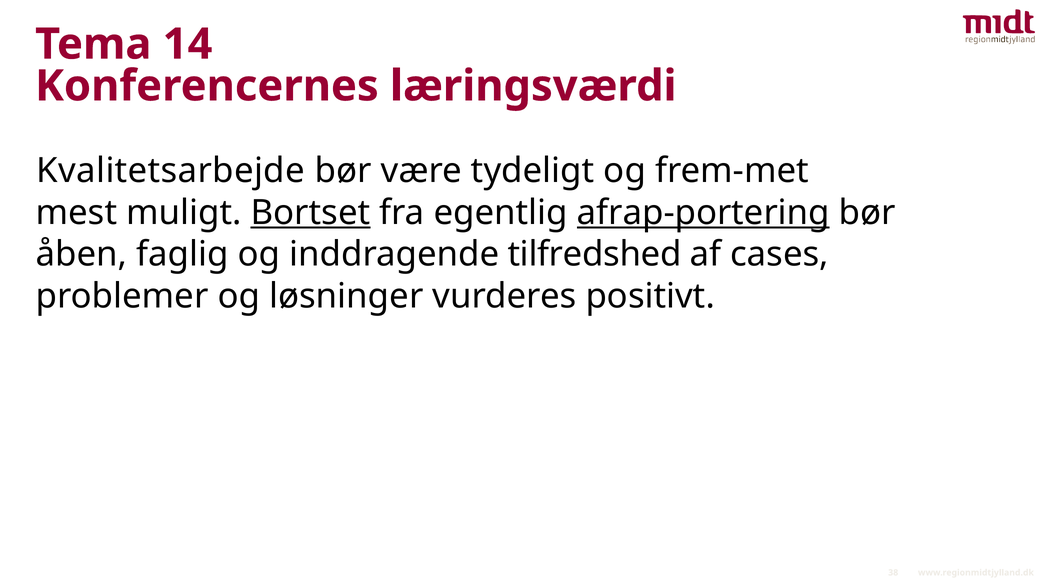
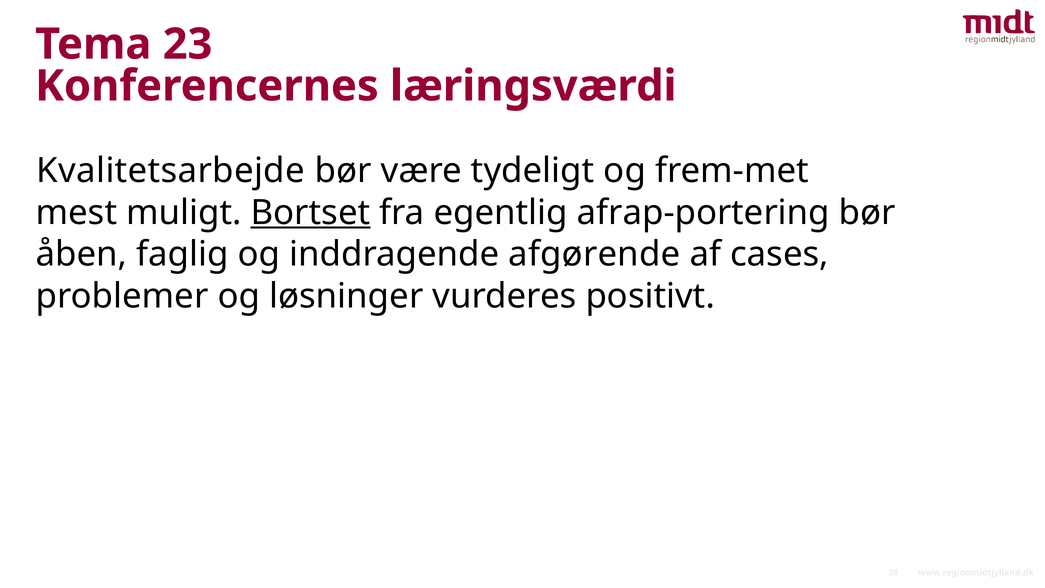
14: 14 -> 23 (188, 44)
afrap-portering underline: present -> none (703, 213)
tilfredshed: tilfredshed -> afgørende (594, 254)
